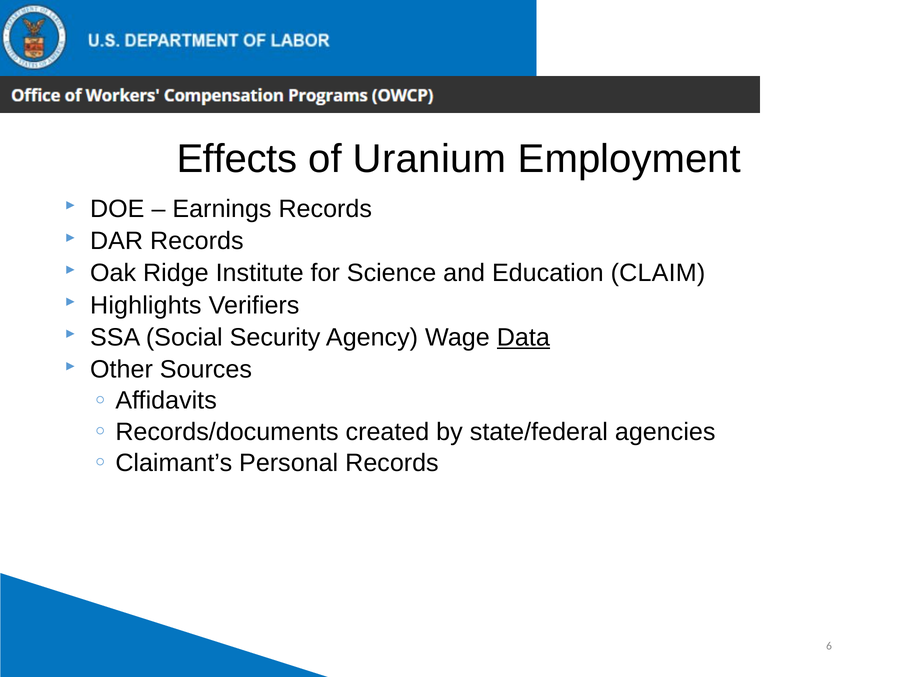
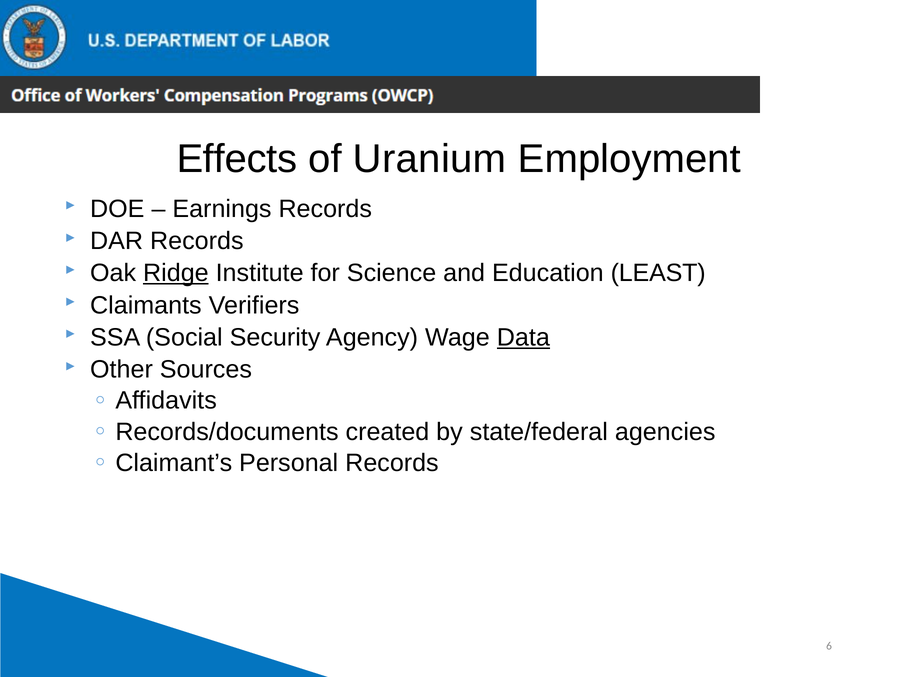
Ridge underline: none -> present (176, 273)
CLAIM: CLAIM -> LEAST (658, 273)
Highlights: Highlights -> Claimants (146, 305)
